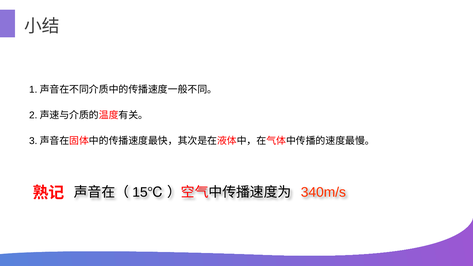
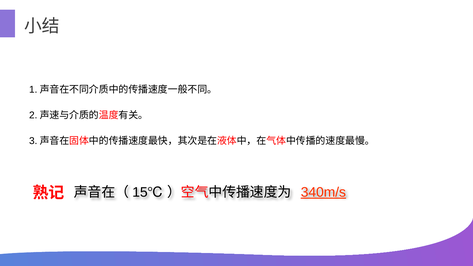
340m/s underline: none -> present (323, 192)
